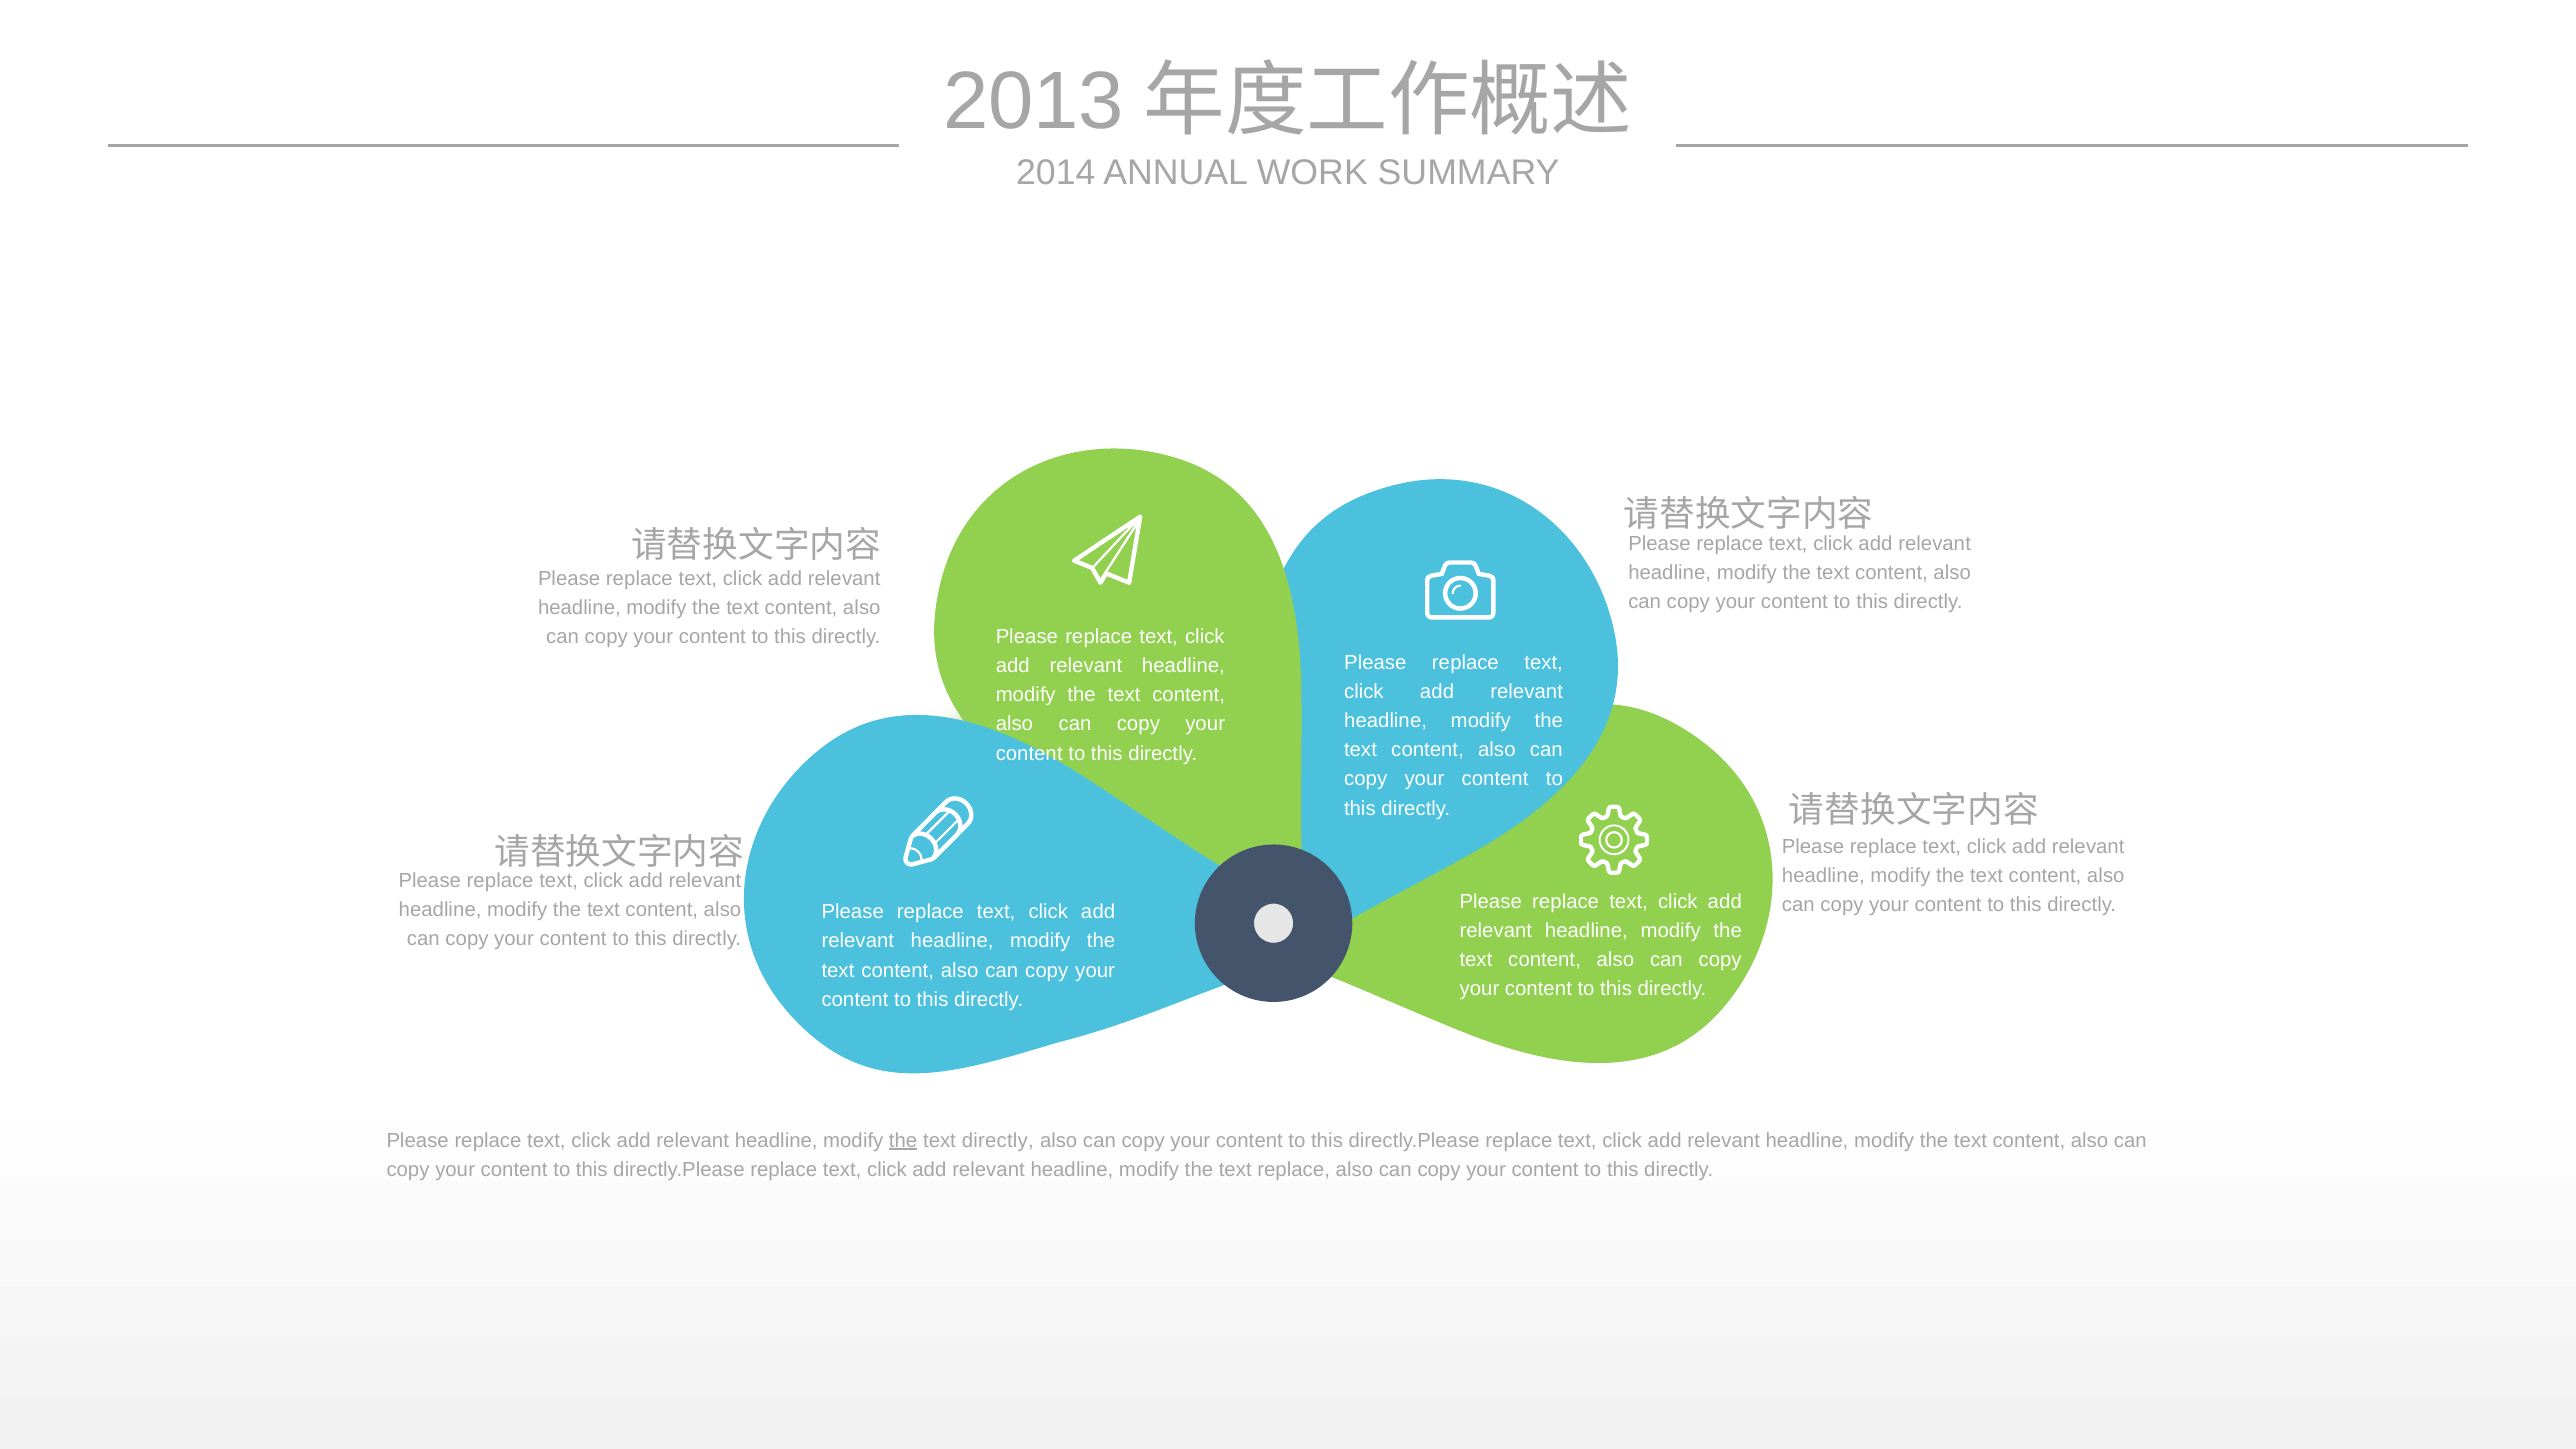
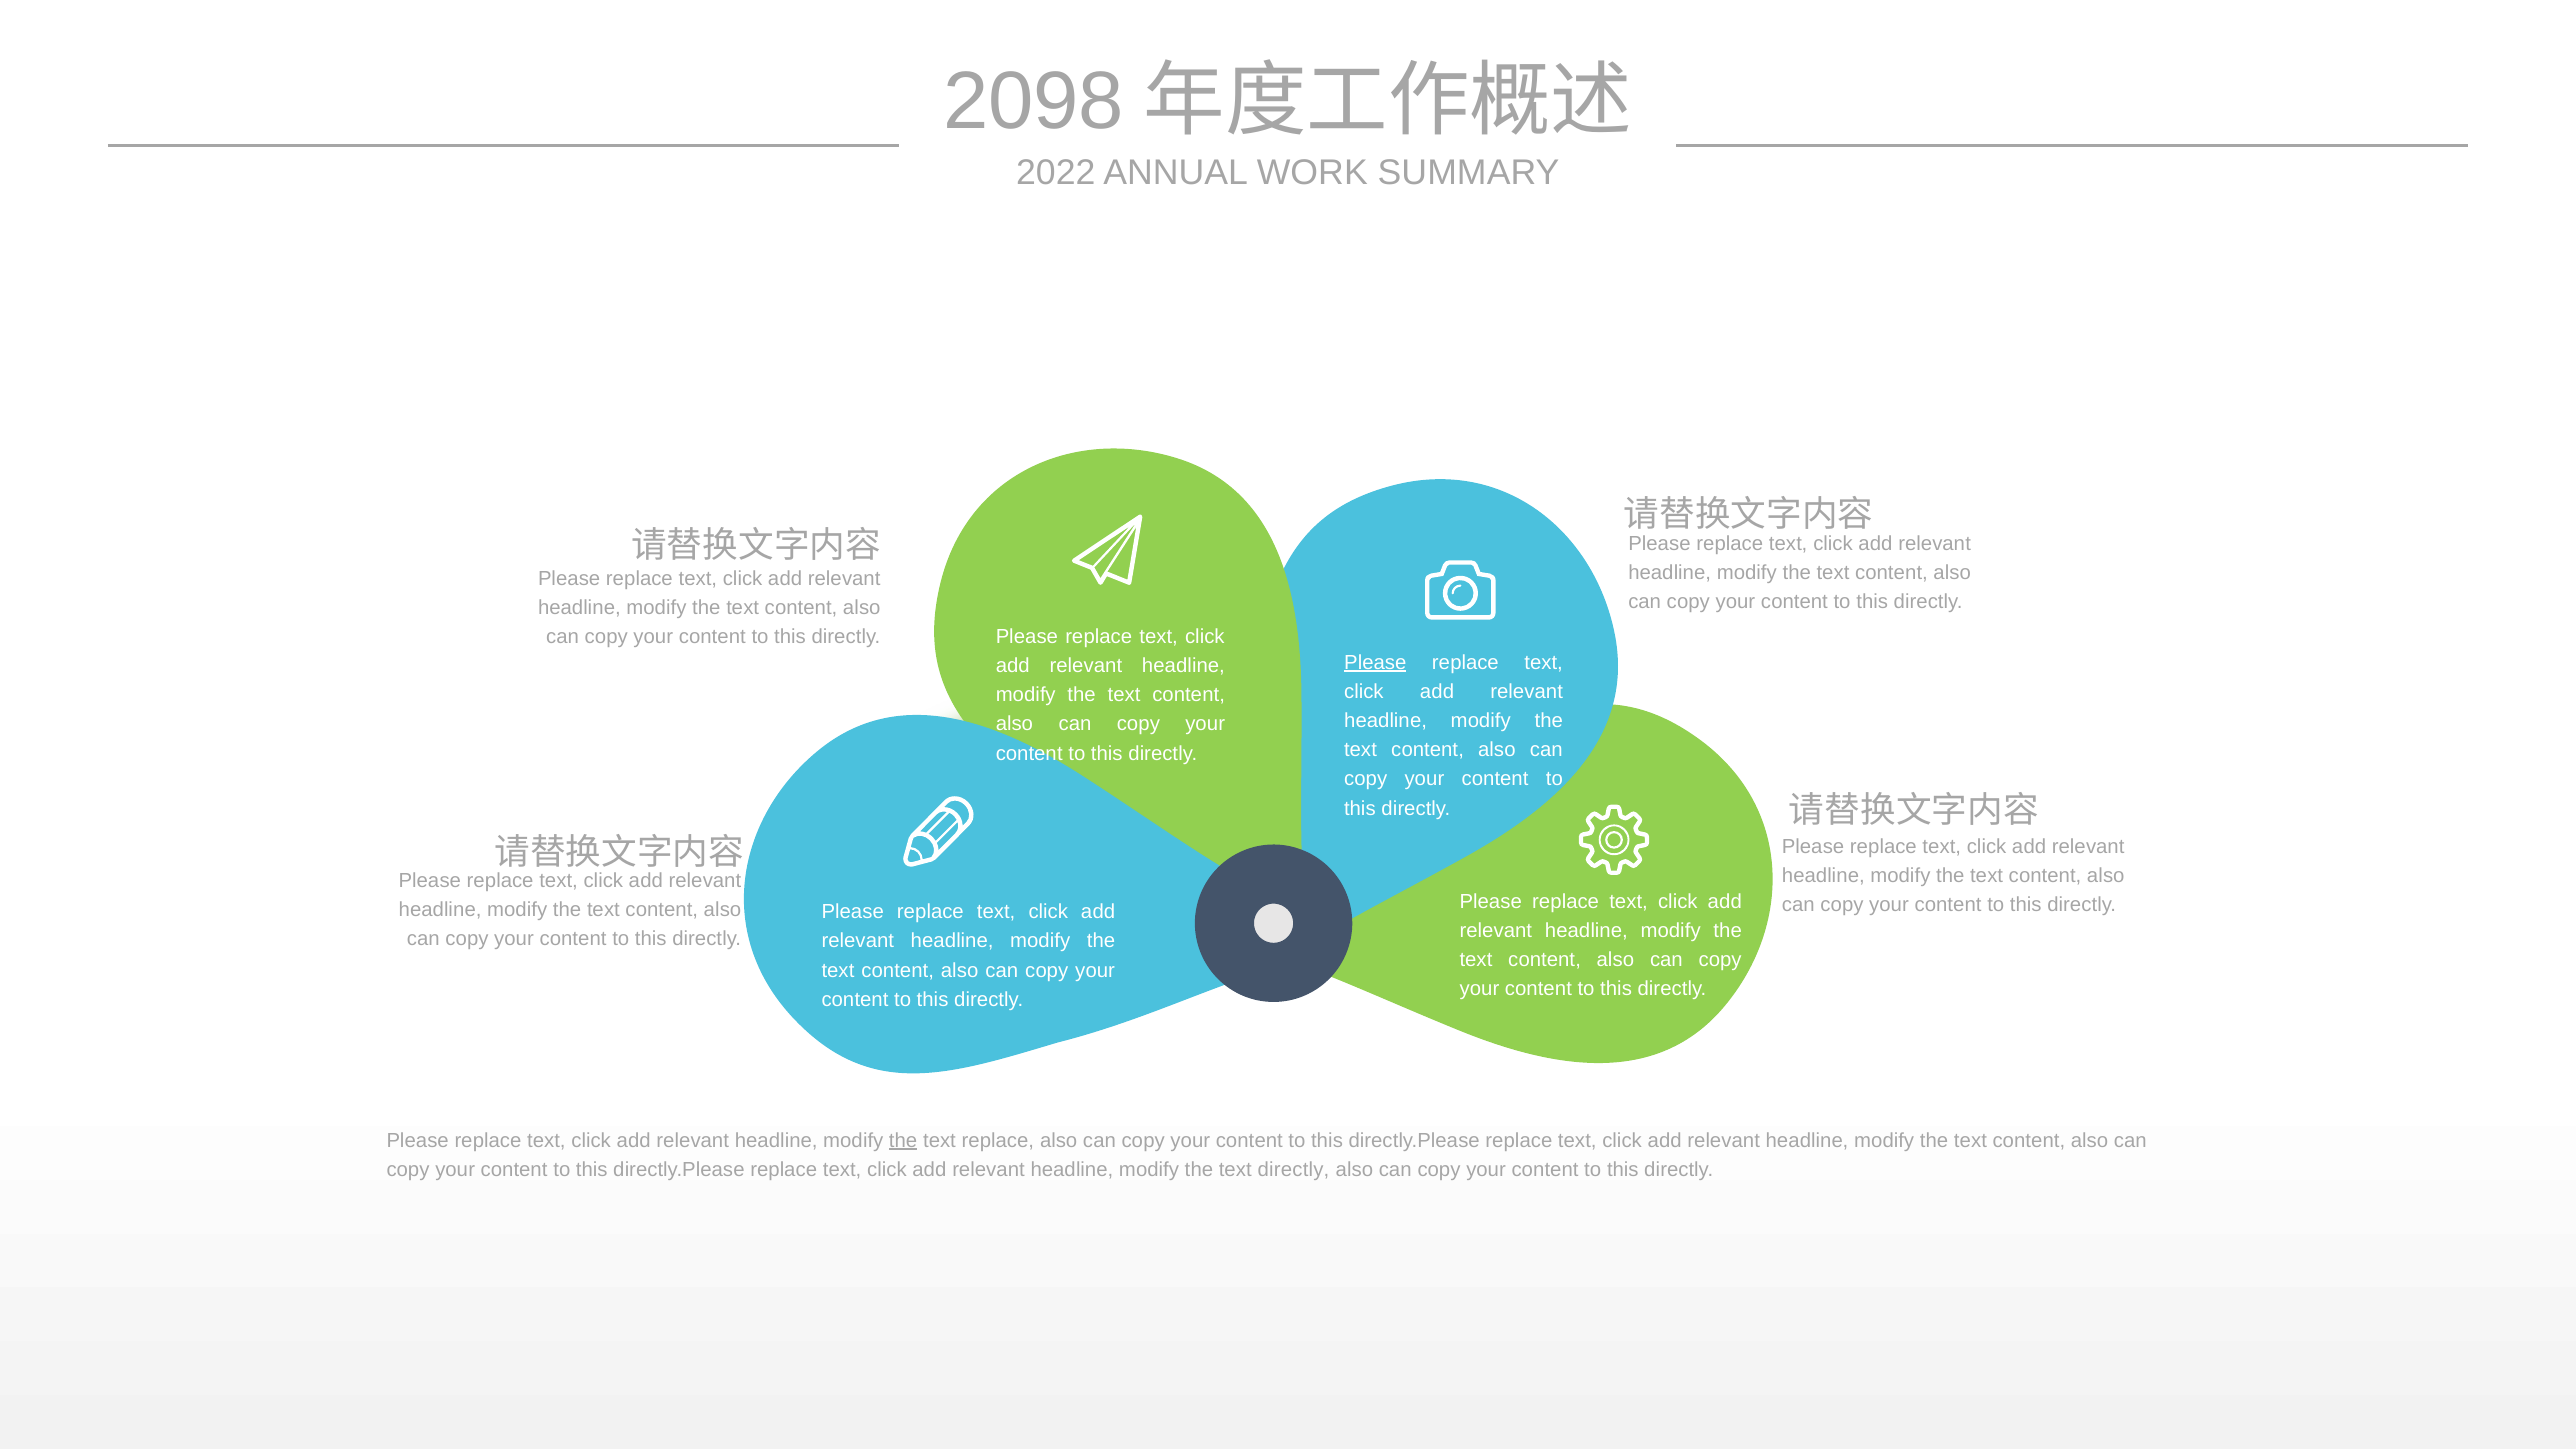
2013: 2013 -> 2098 (1034, 102)
2014: 2014 -> 2022 (1056, 173)
Please underline: none -> present (1375, 662)
text directly: directly -> replace (998, 1140)
text replace: replace -> directly (1294, 1169)
